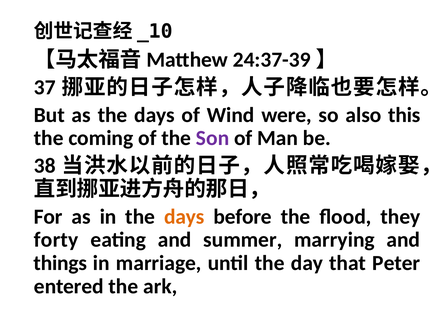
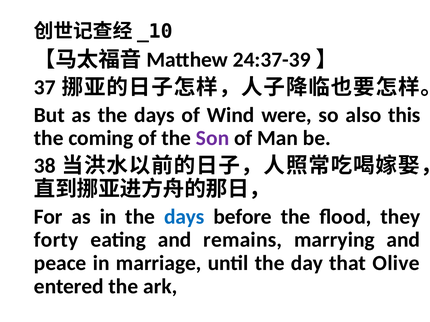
days colour: orange -> blue (184, 217)
summer: summer -> remains (243, 240)
things: things -> peace (60, 264)
Peter: Peter -> Olive (396, 264)
